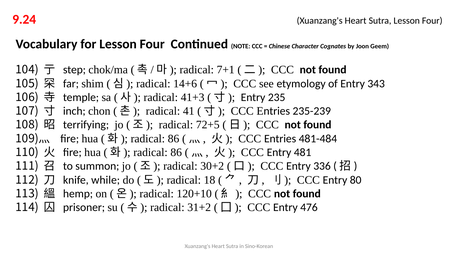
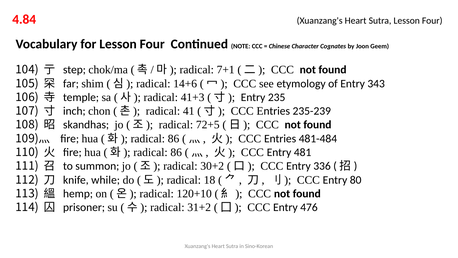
9.24: 9.24 -> 4.84 (24, 19)
terrifying: terrifying -> skandhas (86, 125)
